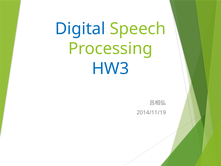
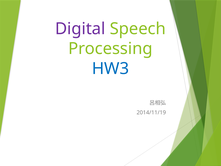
Digital colour: blue -> purple (80, 29)
